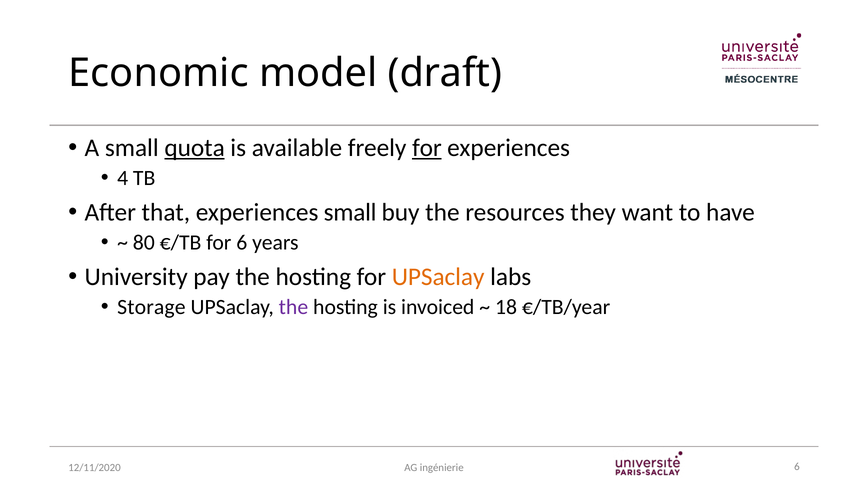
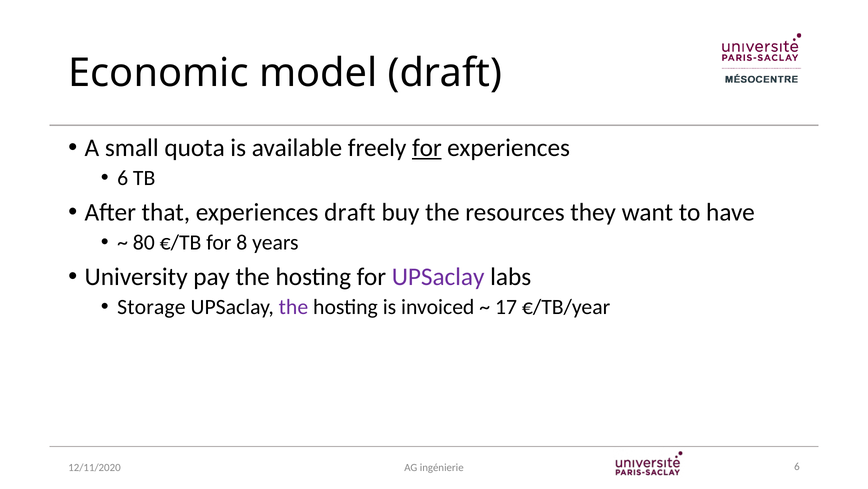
quota underline: present -> none (195, 148)
4: 4 -> 6 (123, 178)
experiences small: small -> draft (350, 212)
for 6: 6 -> 8 (242, 242)
UPSaclay colour: orange -> purple (438, 277)
18: 18 -> 17 (506, 306)
